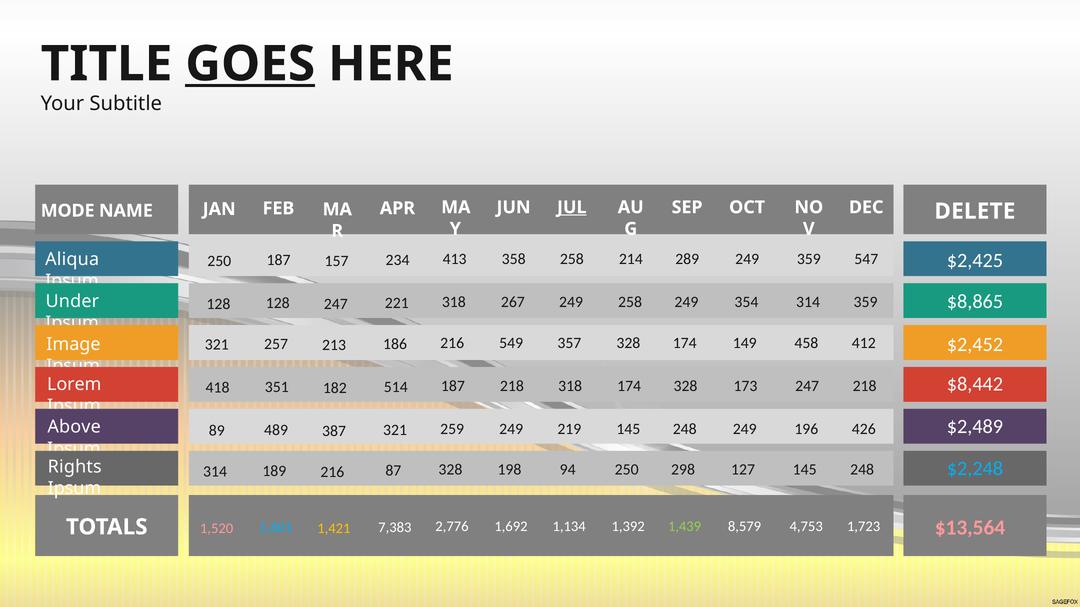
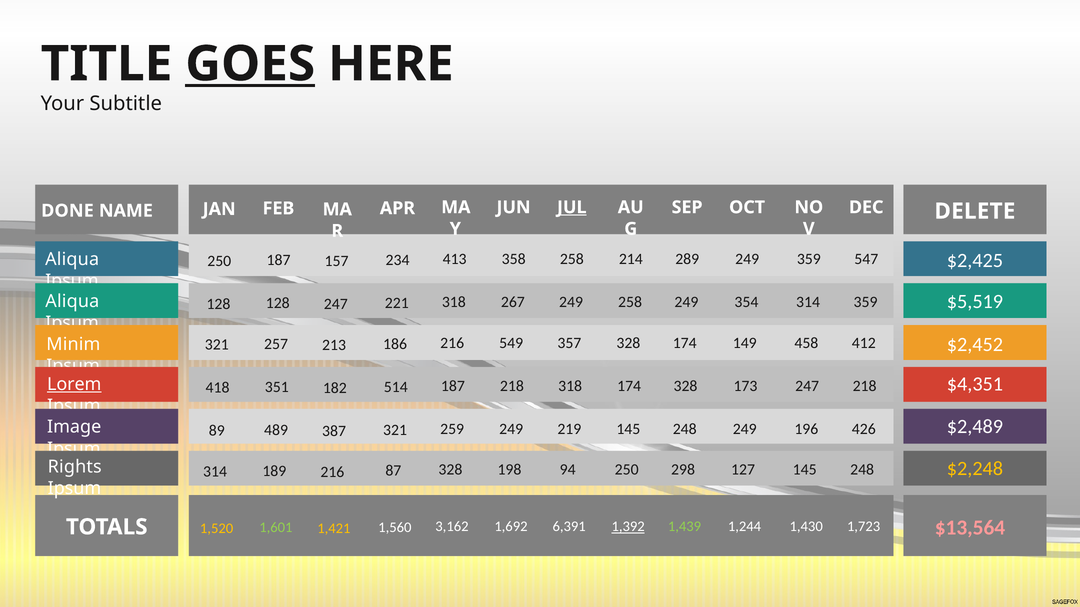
MODE: MODE -> DONE (67, 211)
$8,865: $8,865 -> $5,519 (975, 302)
Under: Under -> Aliqua (72, 302)
Image: Image -> Minim (73, 344)
$8,442: $8,442 -> $4,351 (975, 385)
Lorem underline: none -> present (74, 385)
Above: Above -> Image (74, 427)
$2,248 colour: light blue -> yellow (975, 469)
2,776: 2,776 -> 3,162 (452, 527)
1,134: 1,134 -> 6,391 (569, 527)
1,392 underline: none -> present (628, 527)
8,579: 8,579 -> 1,244 (745, 527)
4,753: 4,753 -> 1,430 (806, 527)
7,383: 7,383 -> 1,560 (395, 528)
1,601 colour: light blue -> light green (276, 528)
1,520 colour: pink -> yellow (217, 529)
